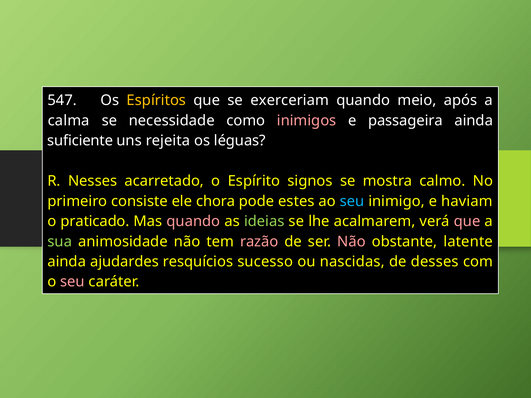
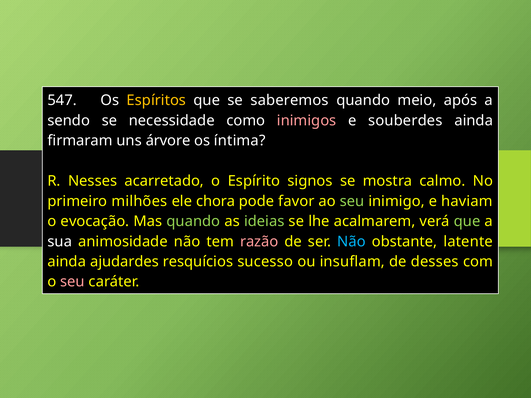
exerceriam: exerceriam -> saberemos (290, 100)
calma: calma -> sendo (69, 121)
passageira: passageira -> souberdes (405, 121)
suficiente: suficiente -> firmaram (80, 141)
rejeita: rejeita -> árvore (168, 141)
léguas: léguas -> íntima (240, 141)
consiste: consiste -> milhões (139, 201)
estes: estes -> favor (296, 201)
seu colour: light blue -> light green (352, 201)
praticado: praticado -> evocação (95, 221)
quando colour: pink -> light green (193, 221)
que colour: pink -> light green (467, 221)
sua colour: light green -> white (60, 242)
Não colour: pink -> light blue (351, 242)
nascidas: nascidas -> insuflam (352, 262)
